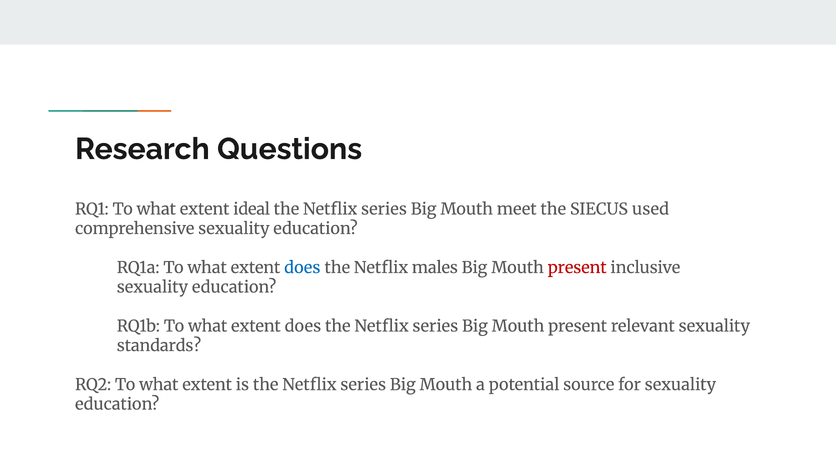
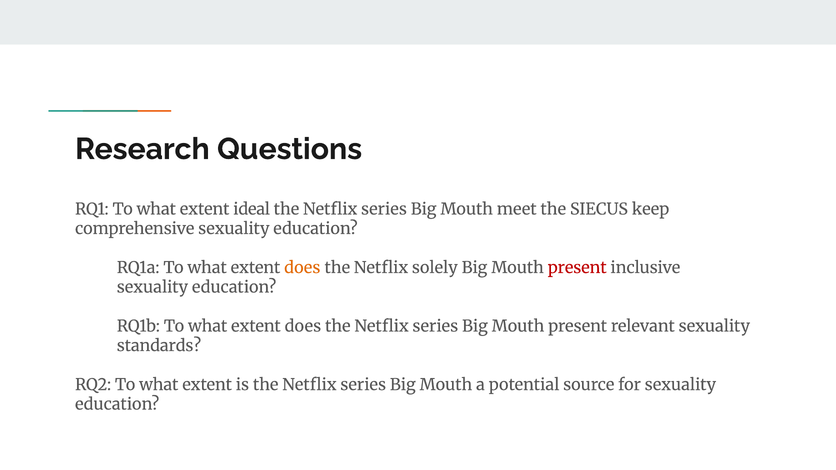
used: used -> keep (651, 209)
does colour: blue -> orange (302, 268)
males: males -> solely (435, 268)
